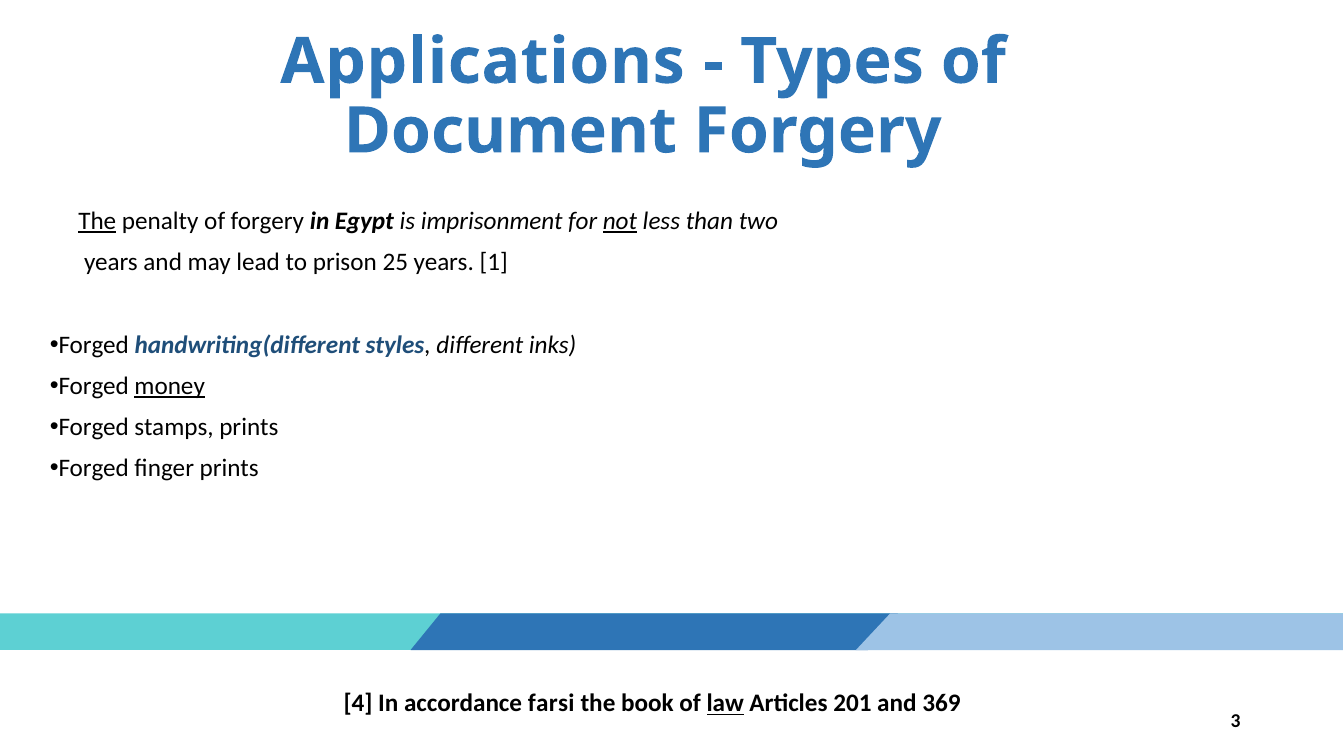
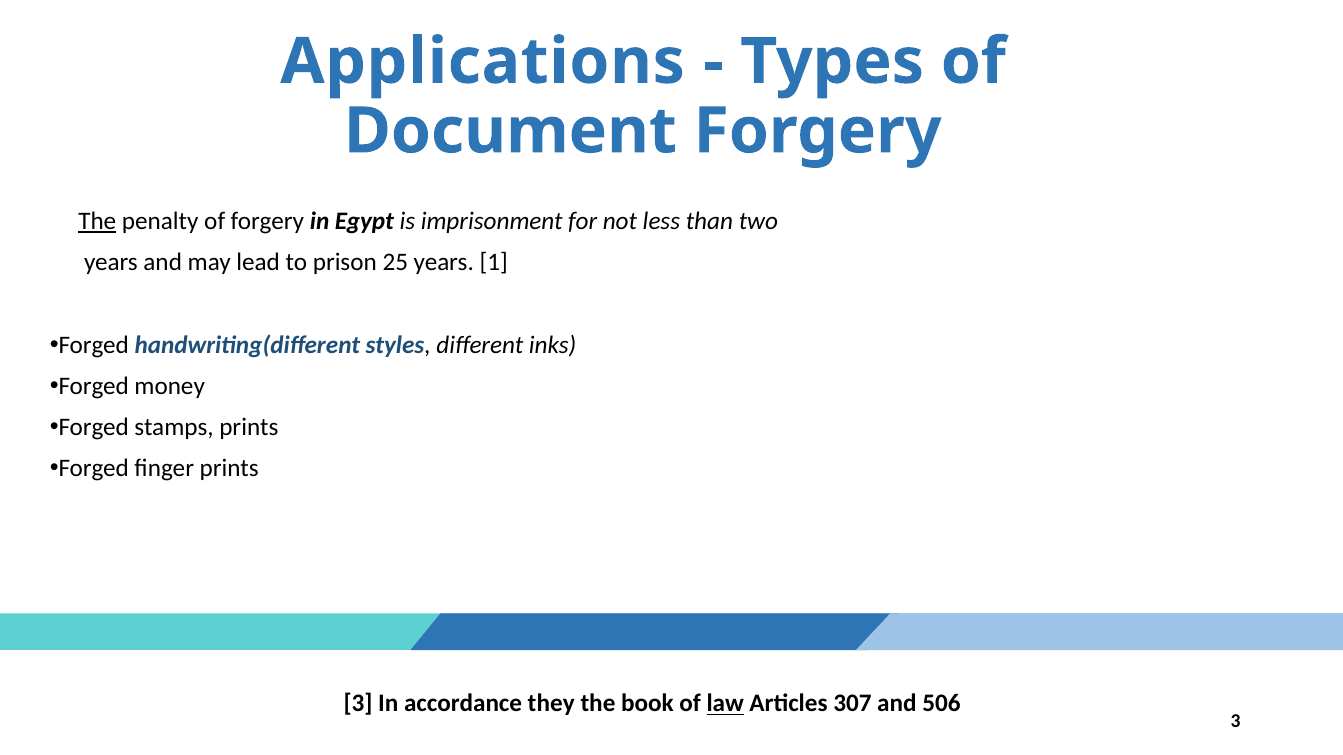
not underline: present -> none (620, 221)
money underline: present -> none (170, 386)
4: 4 -> 3 (358, 704)
farsi: farsi -> they (551, 704)
201: 201 -> 307 (852, 704)
369: 369 -> 506 (941, 704)
